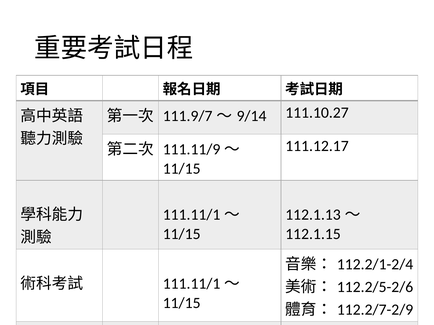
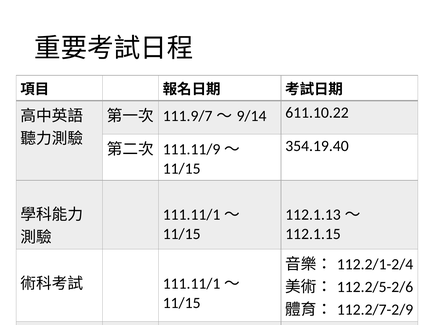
111.10.27: 111.10.27 -> 611.10.22 (317, 113)
111.12.17: 111.12.17 -> 354.19.40 (317, 146)
